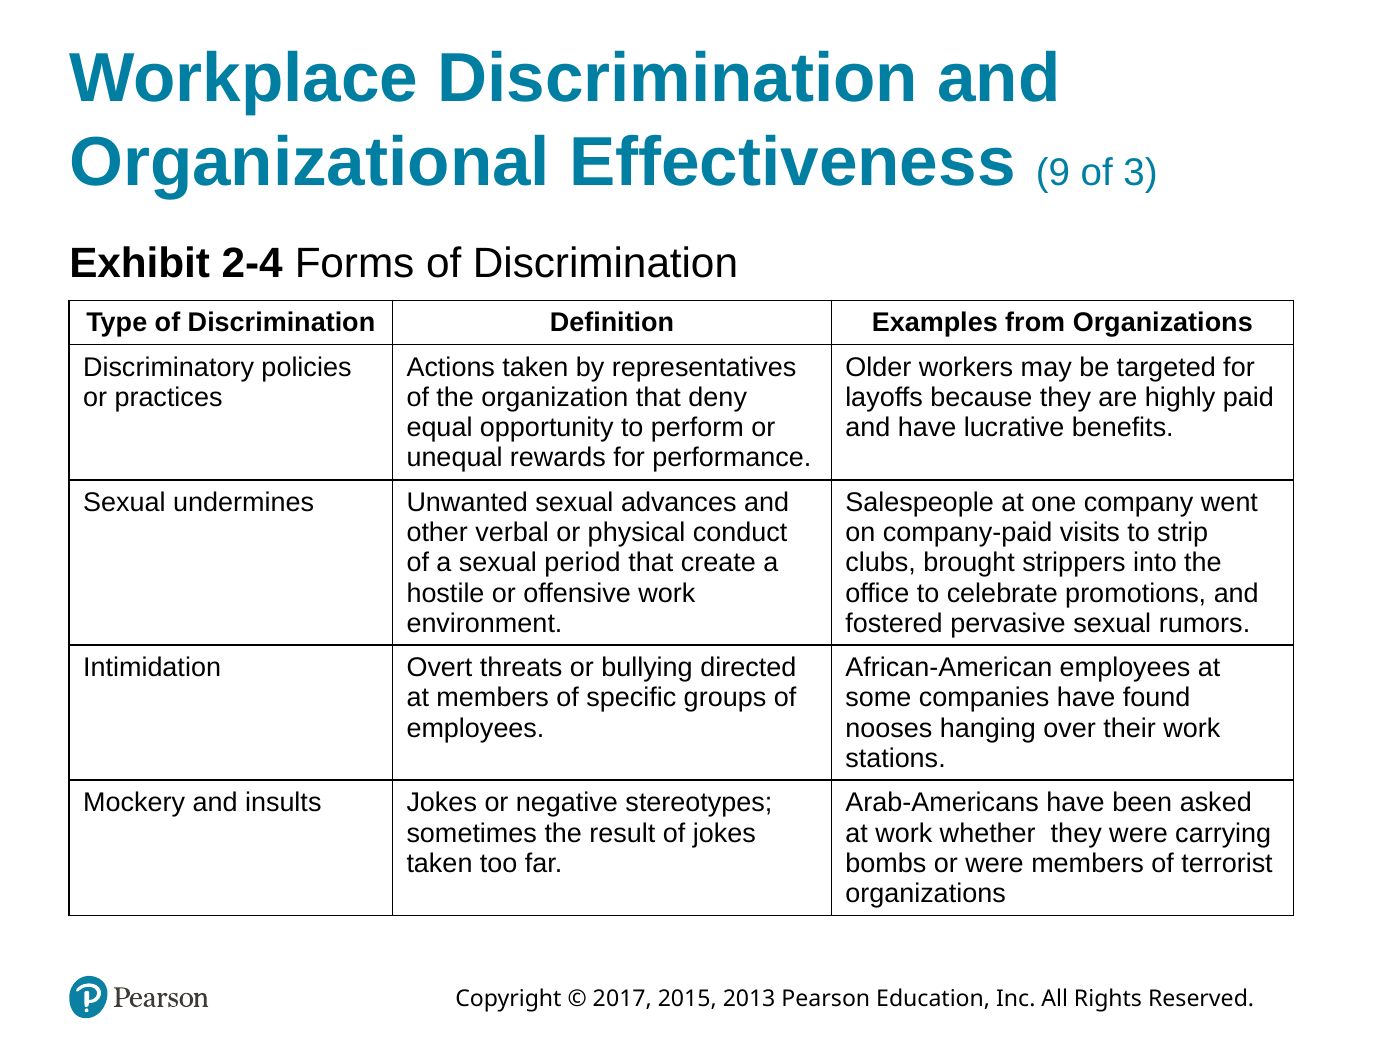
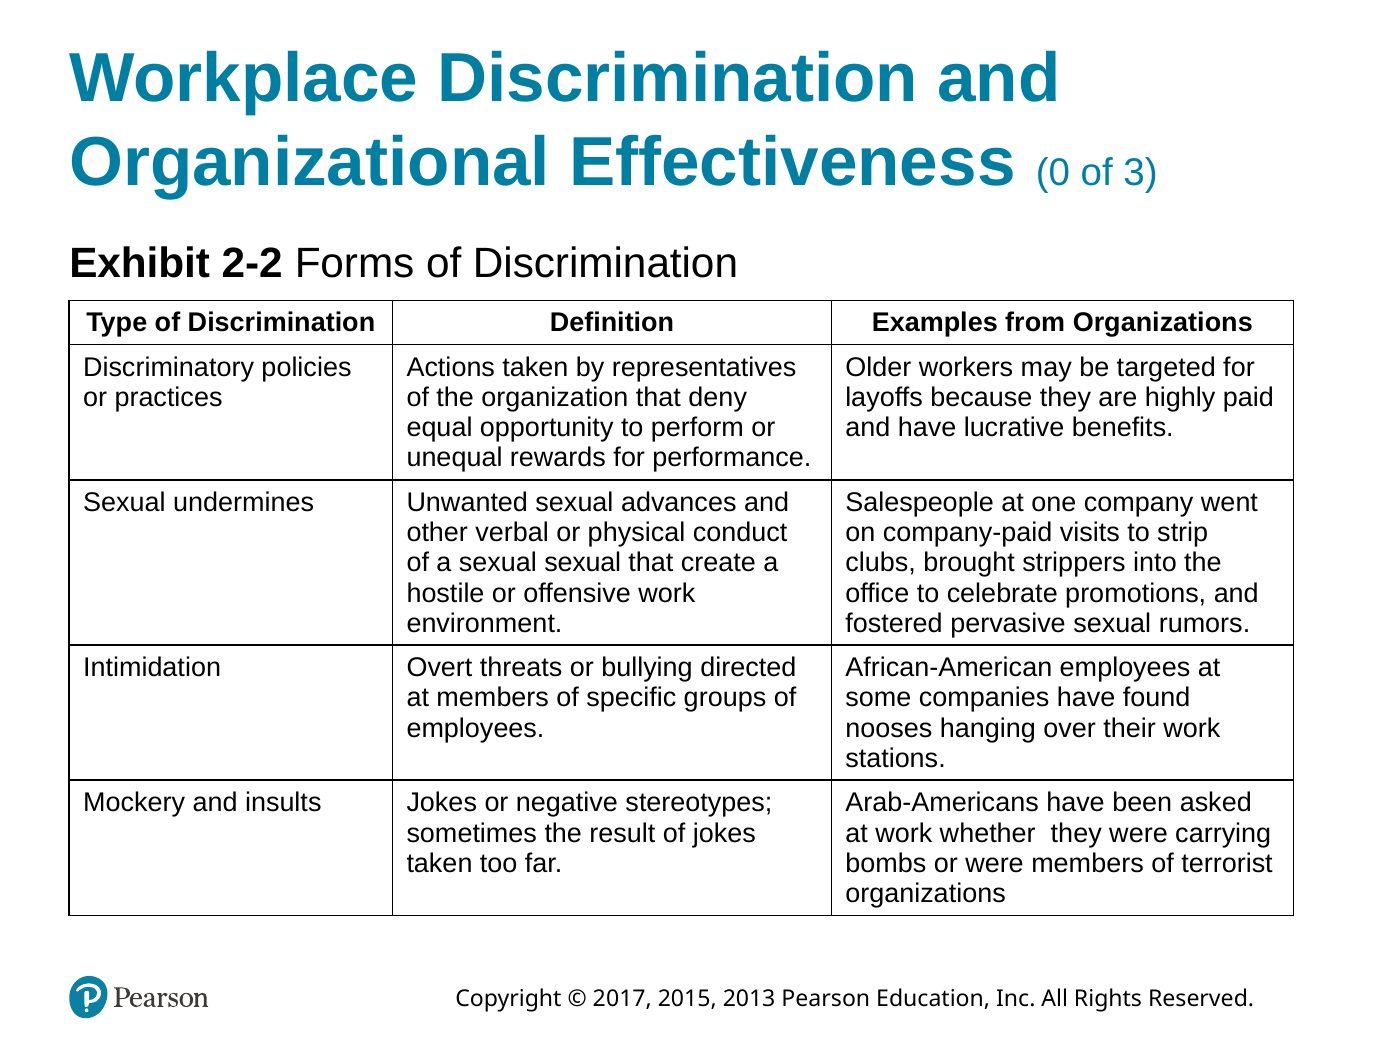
9: 9 -> 0 (1053, 172)
2-4: 2-4 -> 2-2 (252, 264)
sexual period: period -> sexual (583, 563)
